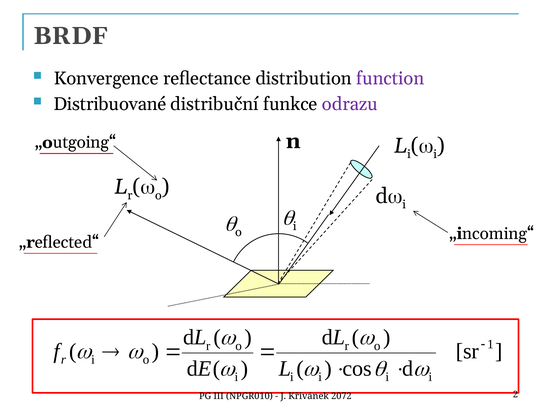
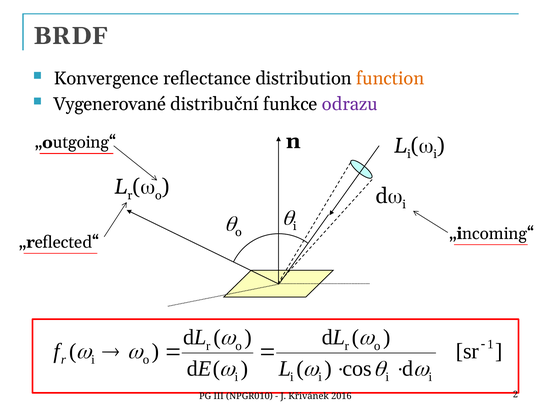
function colour: purple -> orange (390, 78)
Distribuované: Distribuované -> Vygenerované (110, 104)
2072: 2072 -> 2016 (341, 396)
